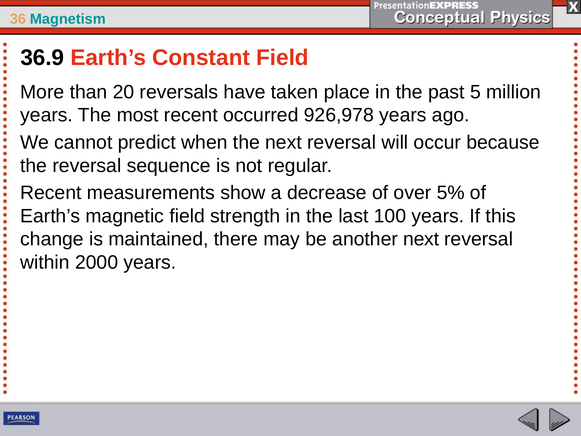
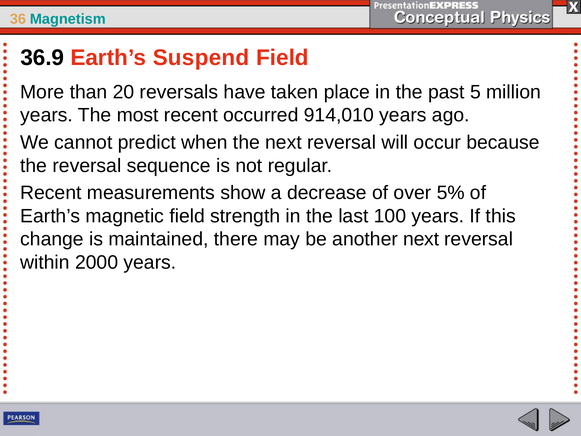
Constant: Constant -> Suspend (201, 58)
926,978: 926,978 -> 914,010 (339, 115)
